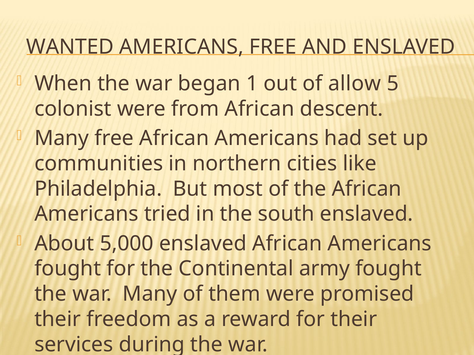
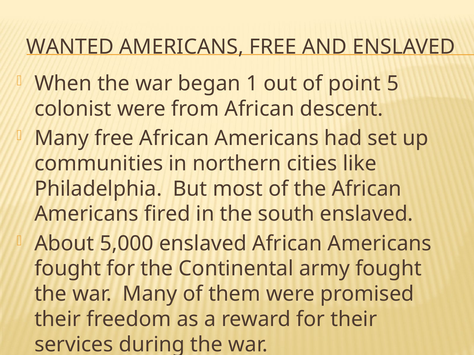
allow: allow -> point (355, 84)
tried: tried -> fired (167, 214)
